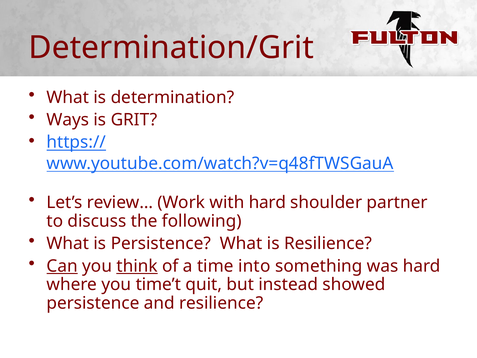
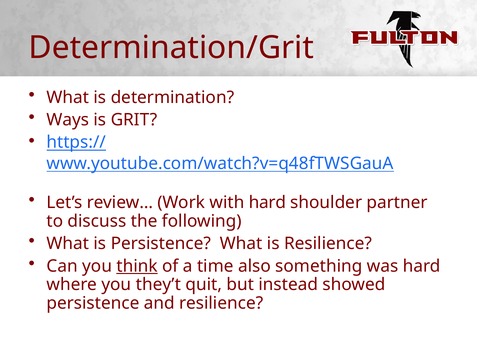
Can underline: present -> none (62, 266)
into: into -> also (254, 266)
time’t: time’t -> they’t (158, 284)
